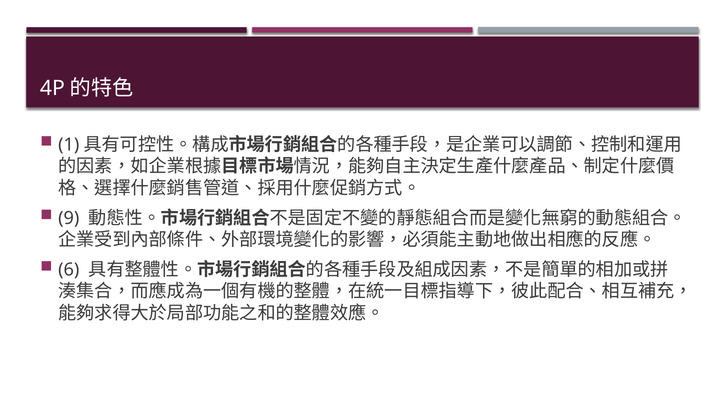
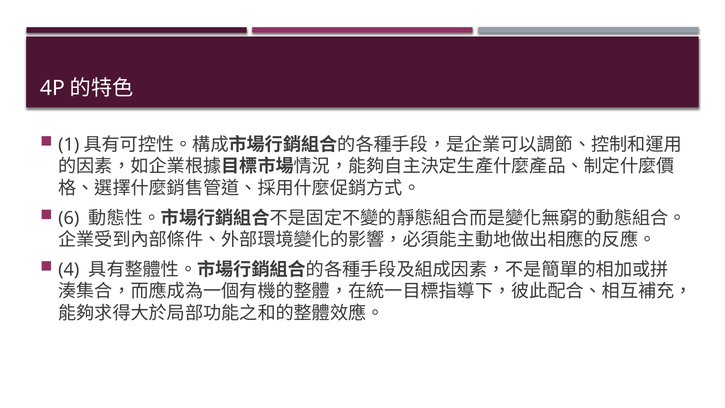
9: 9 -> 6 (69, 218)
6: 6 -> 4 (69, 270)
